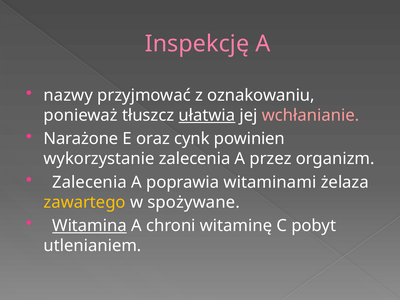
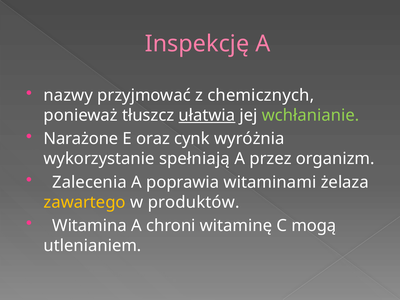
oznakowaniu: oznakowaniu -> chemicznych (261, 95)
wchłanianie colour: pink -> light green (311, 115)
powinien: powinien -> wyróżnia (249, 139)
wykorzystanie zalecenia: zalecenia -> spełniają (194, 159)
spożywane: spożywane -> produktów (194, 202)
Witamina underline: present -> none (90, 226)
pobyt: pobyt -> mogą (314, 226)
